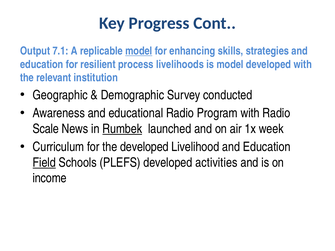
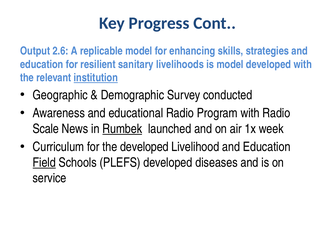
7.1: 7.1 -> 2.6 (61, 51)
model underline: present -> none (139, 51)
process: process -> sanitary (136, 64)
institution underline: none -> present (96, 78)
activities: activities -> diseases (216, 163)
income: income -> service (50, 178)
